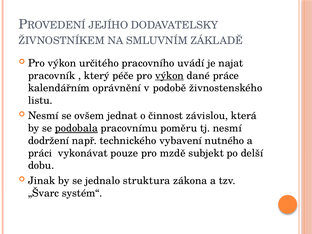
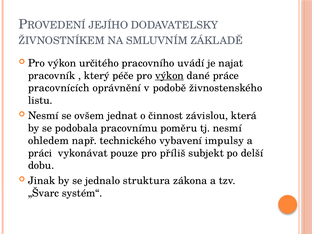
kalendářním: kalendářním -> pracovnících (59, 88)
podobala underline: present -> none (76, 128)
dodržení: dodržení -> ohledem (48, 141)
nutného: nutného -> impulsy (224, 141)
mzdě: mzdě -> příliš (173, 153)
